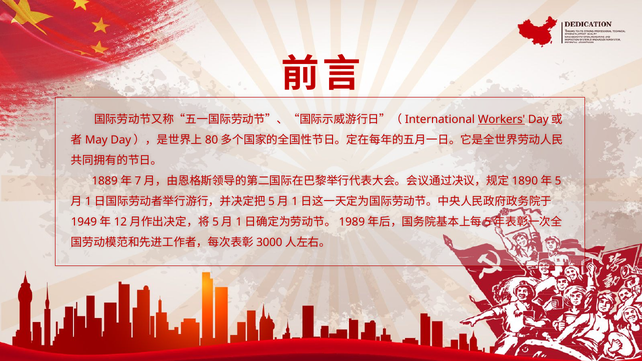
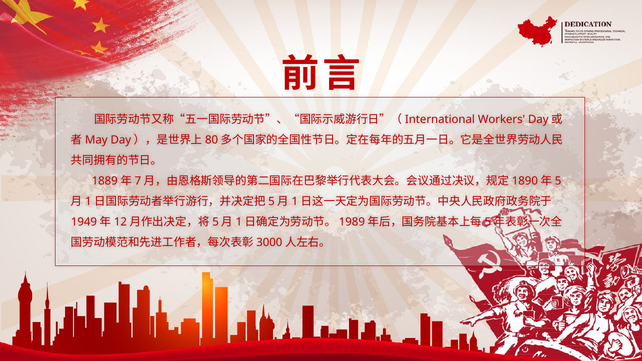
Workers underline: present -> none (502, 119)
